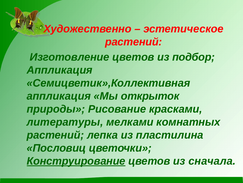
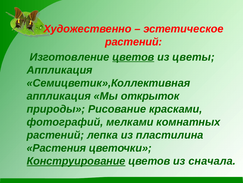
цветов underline: none -> present (133, 57)
подбор: подбор -> цветы (194, 57)
литературы: литературы -> фотографий (65, 122)
Пословиц: Пословиц -> Растения (56, 148)
